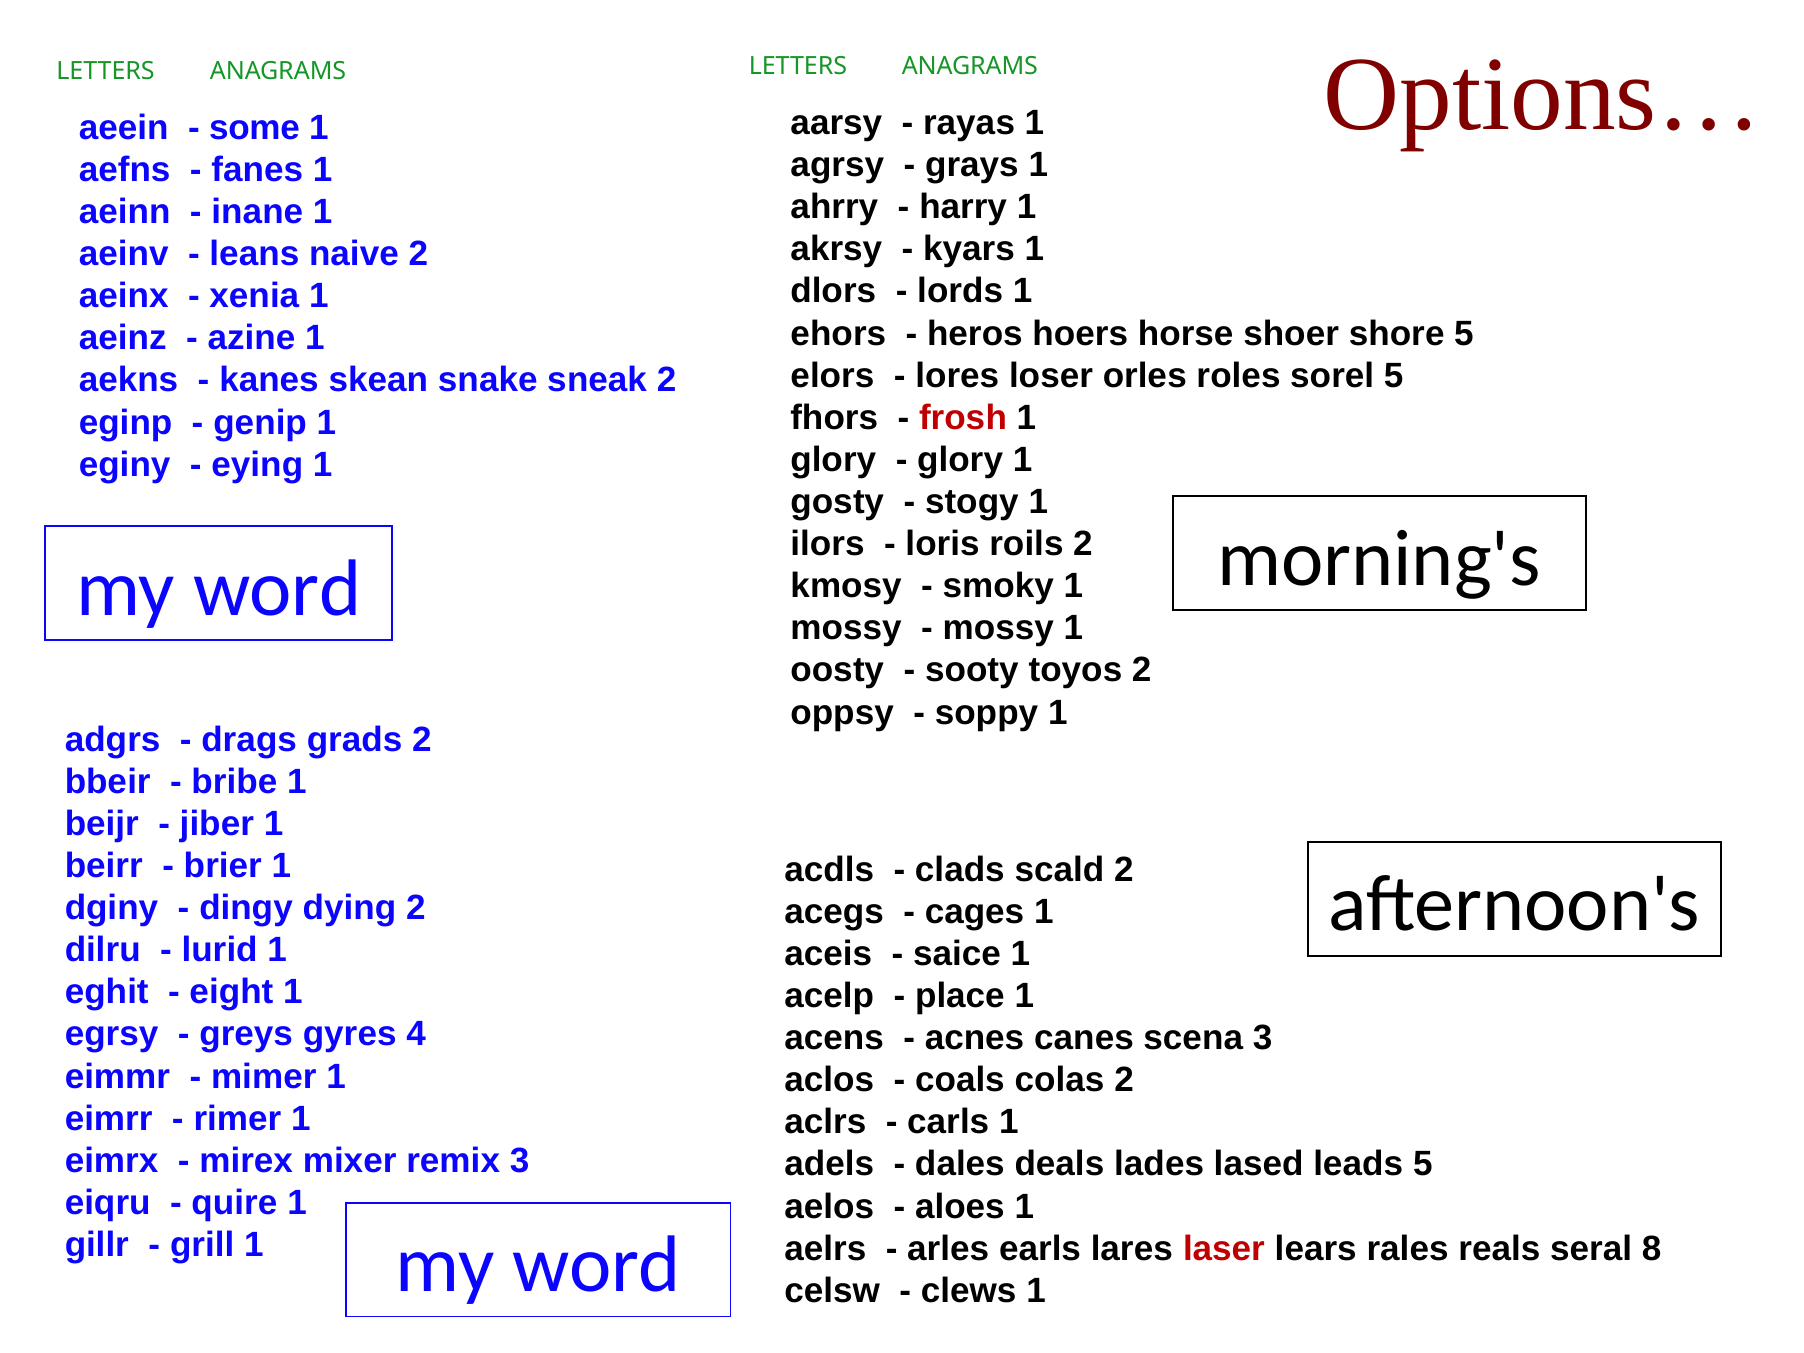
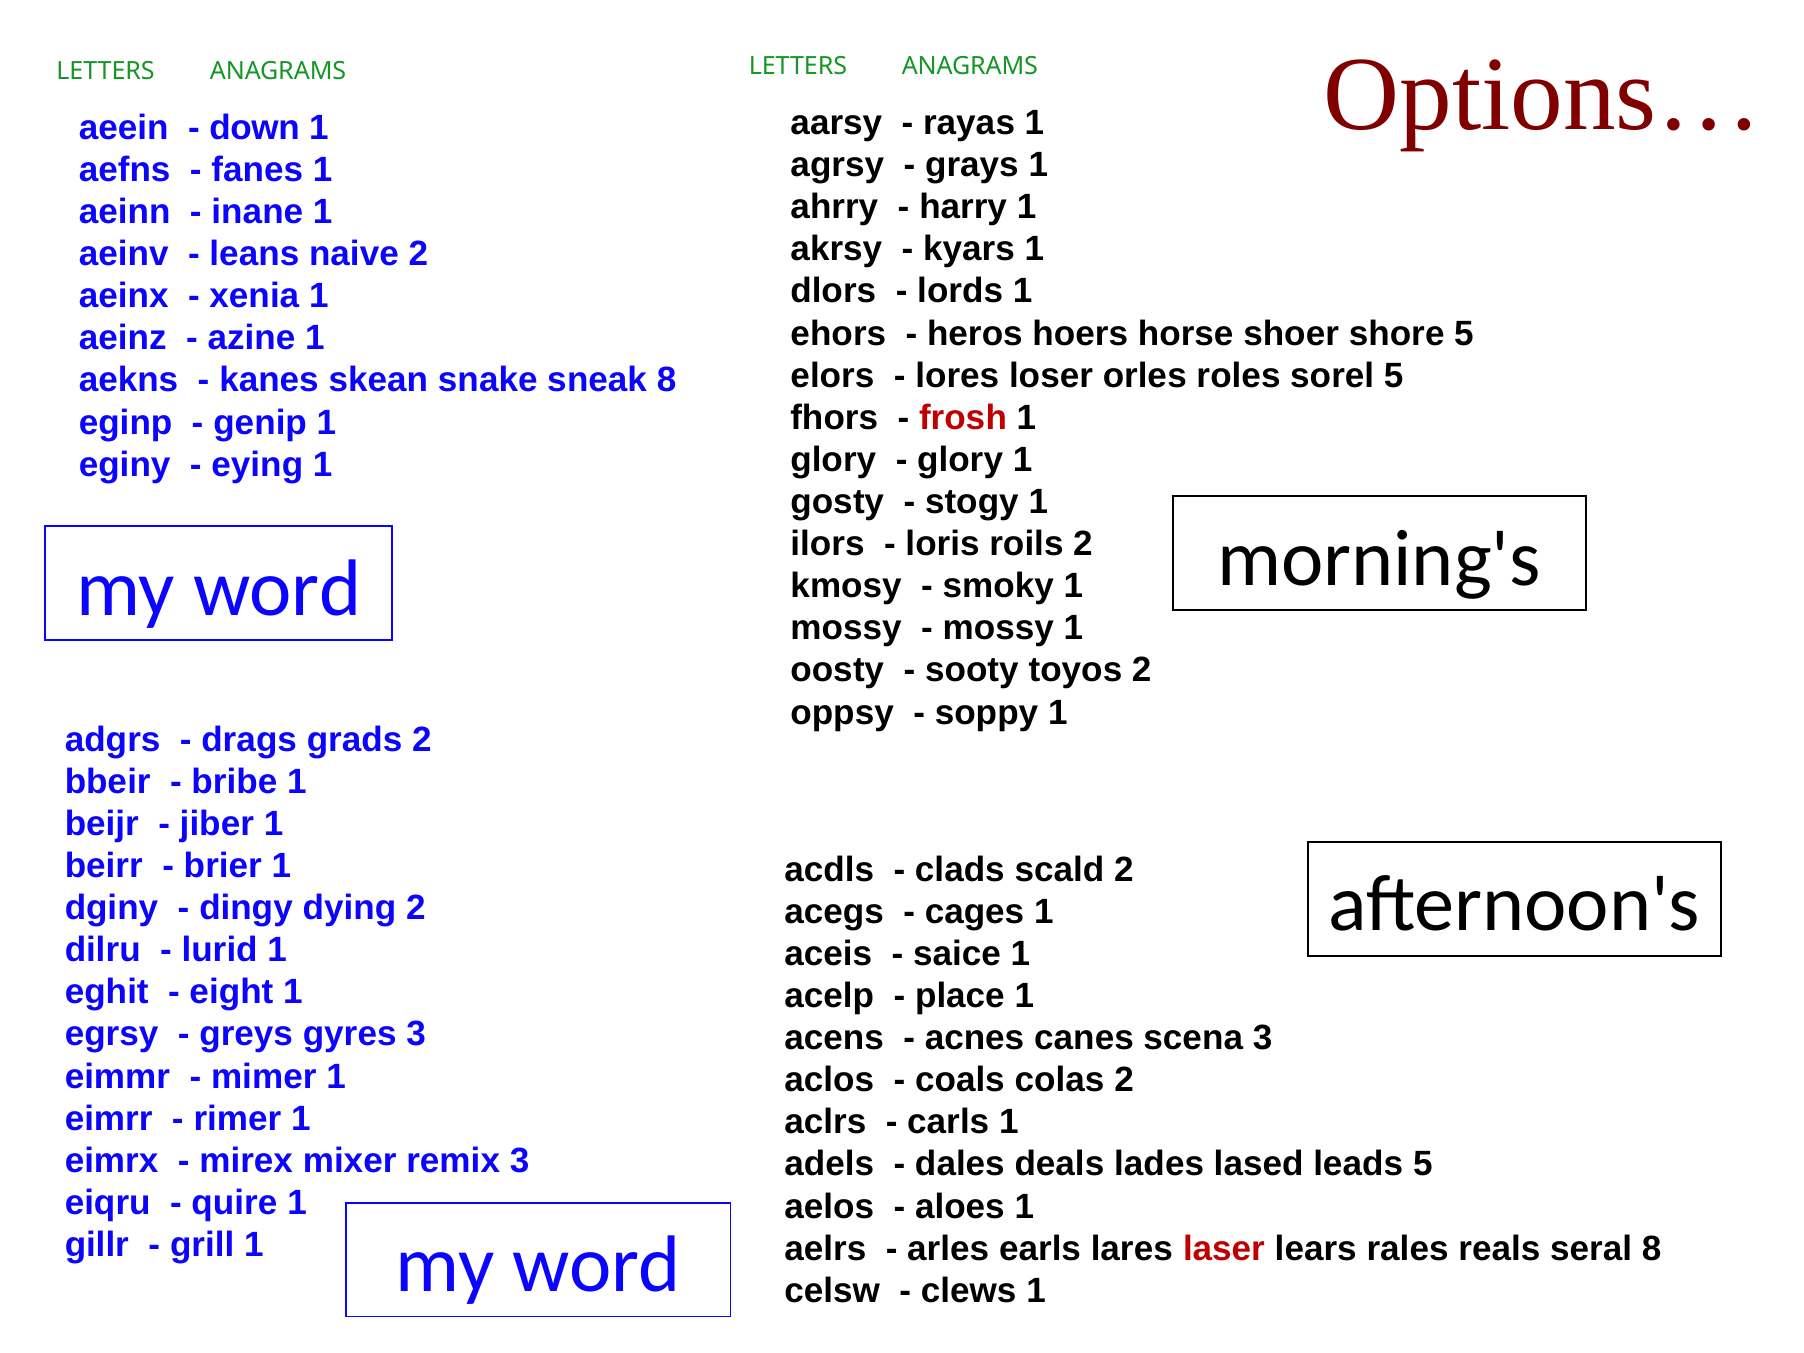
some: some -> down (254, 128)
sneak 2: 2 -> 8 (667, 380)
gyres 4: 4 -> 3 (416, 1034)
